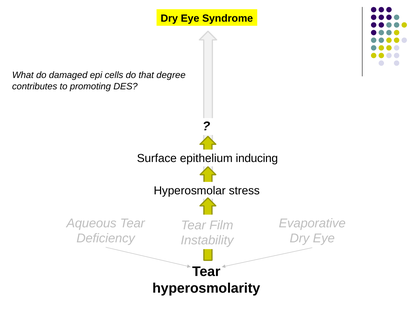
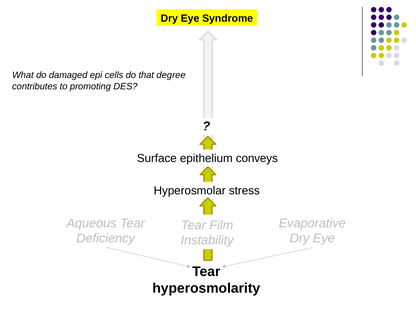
inducing: inducing -> conveys (257, 158)
